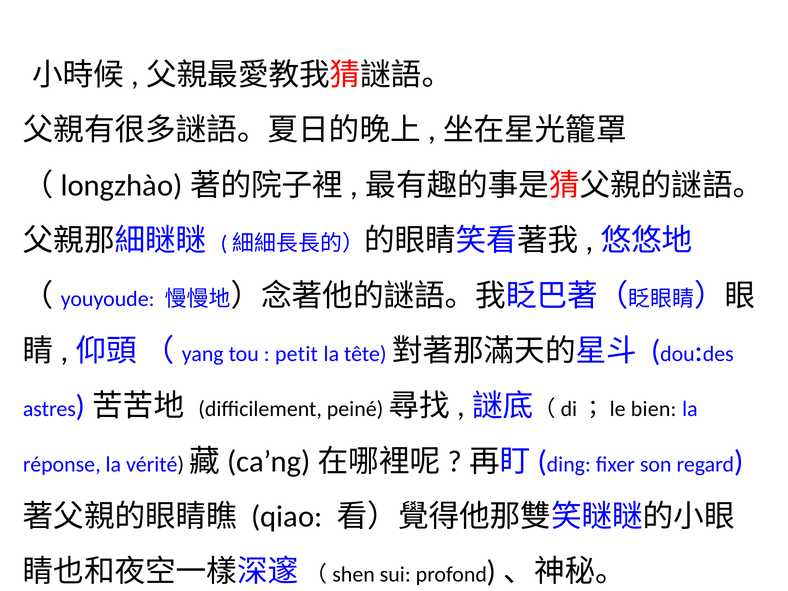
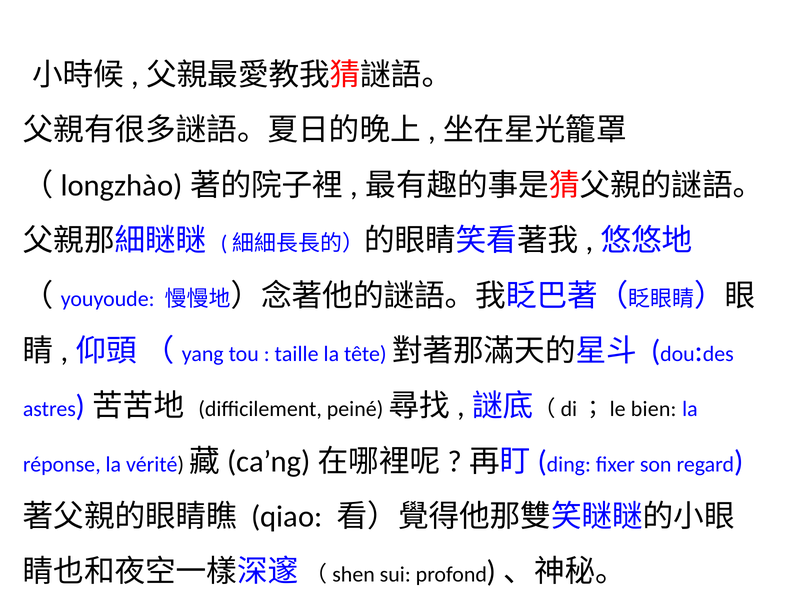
petit: petit -> taille (297, 354)
